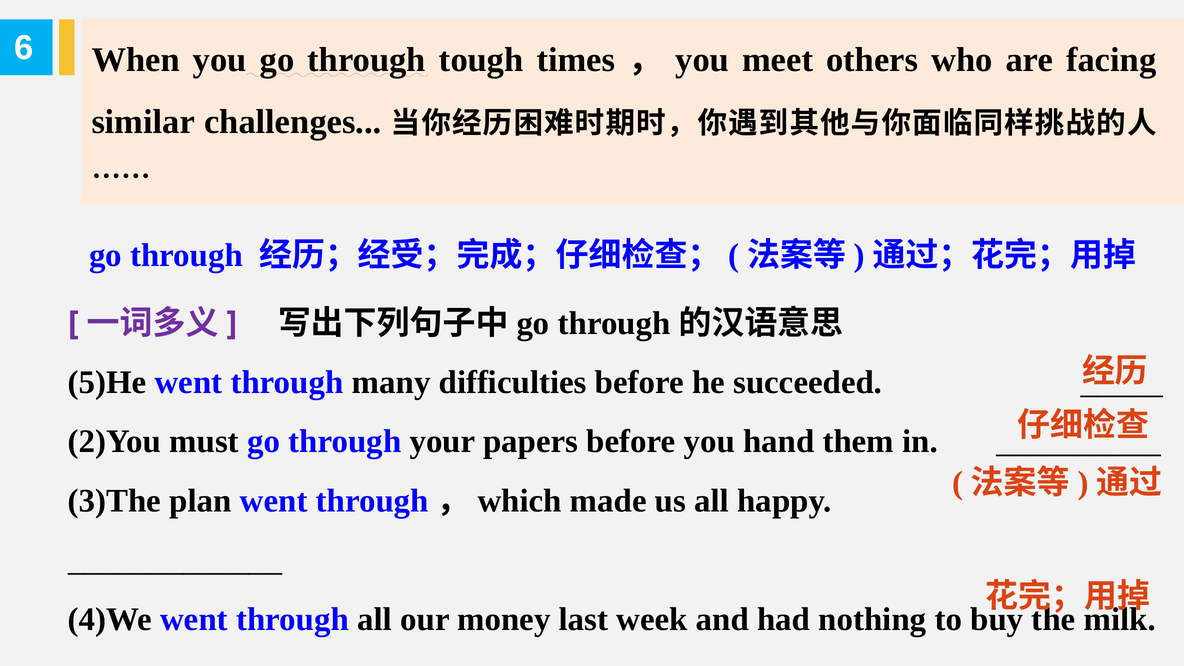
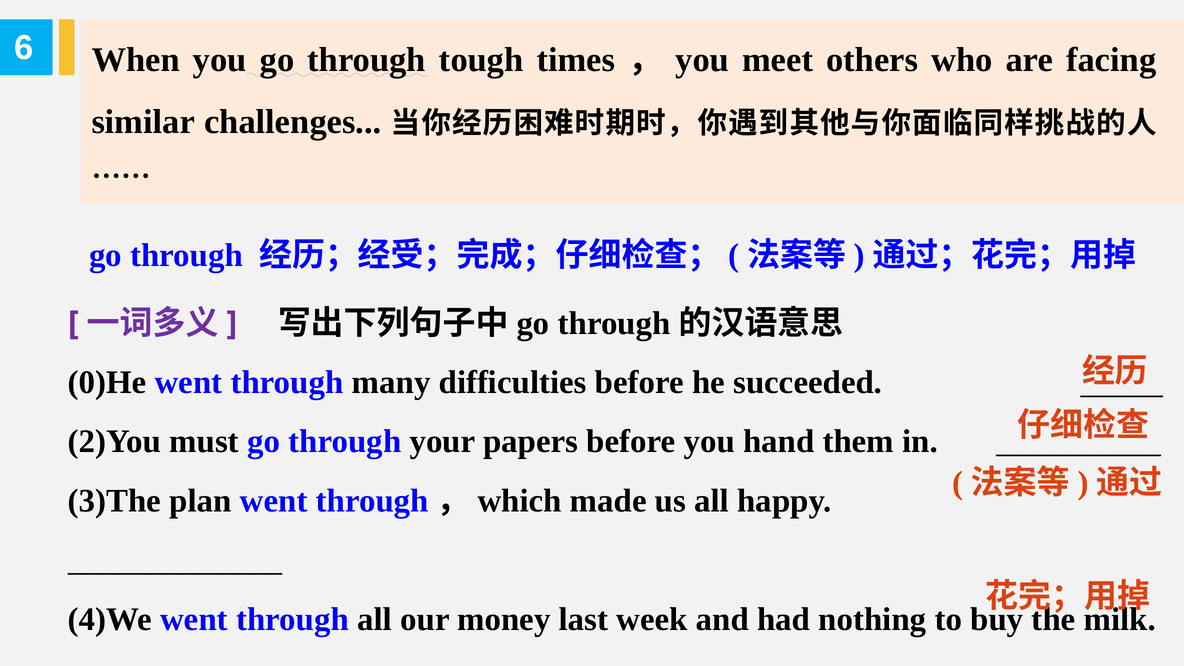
5)He: 5)He -> 0)He (107, 382)
